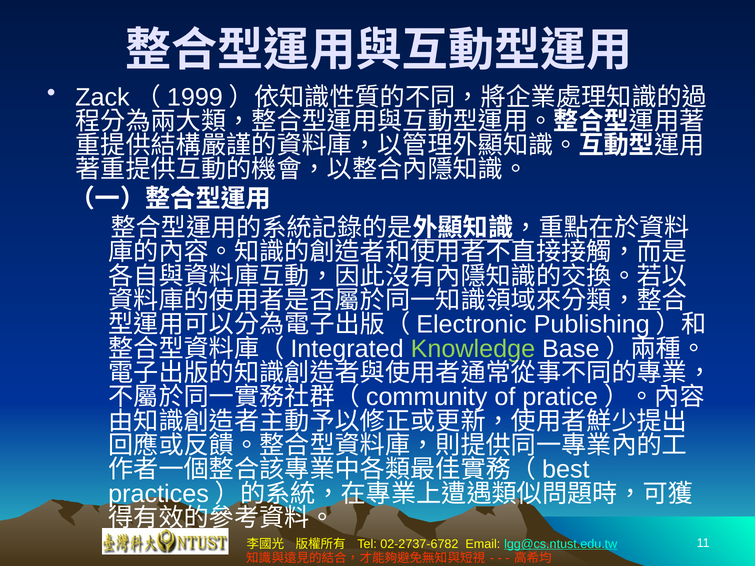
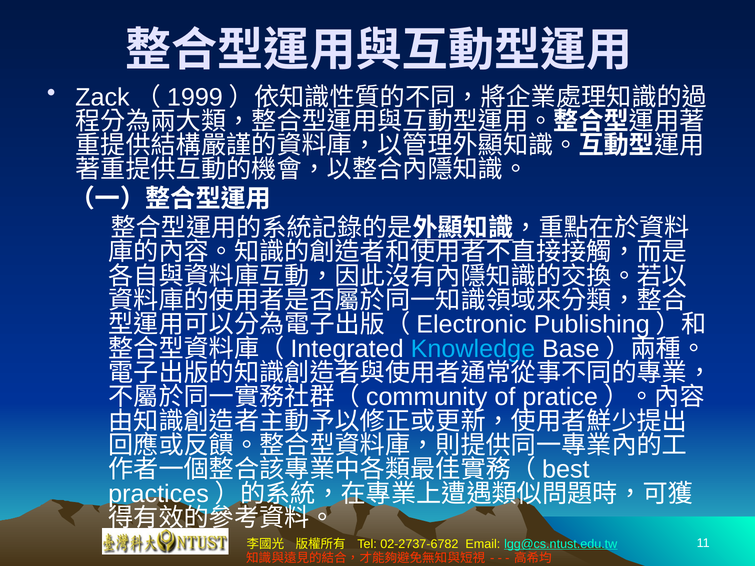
Knowledge colour: light green -> light blue (473, 349)
